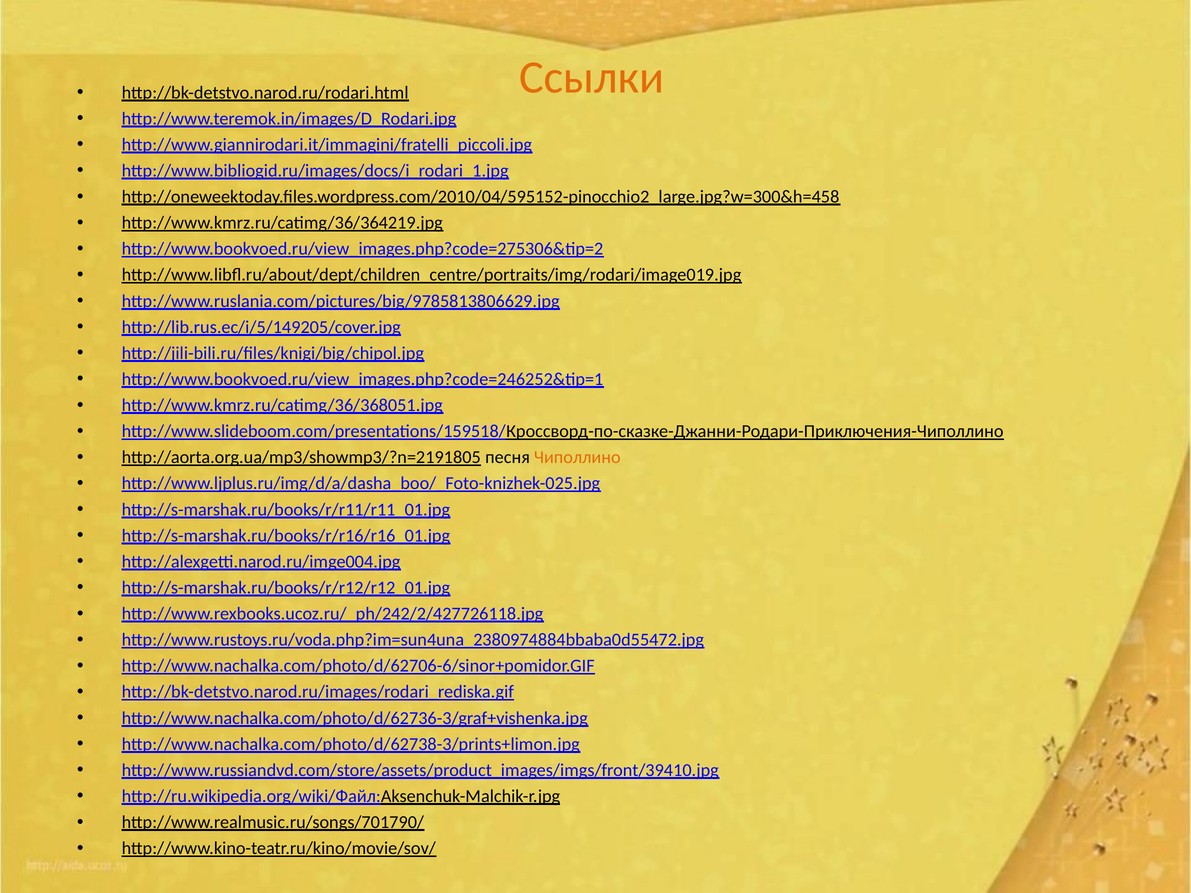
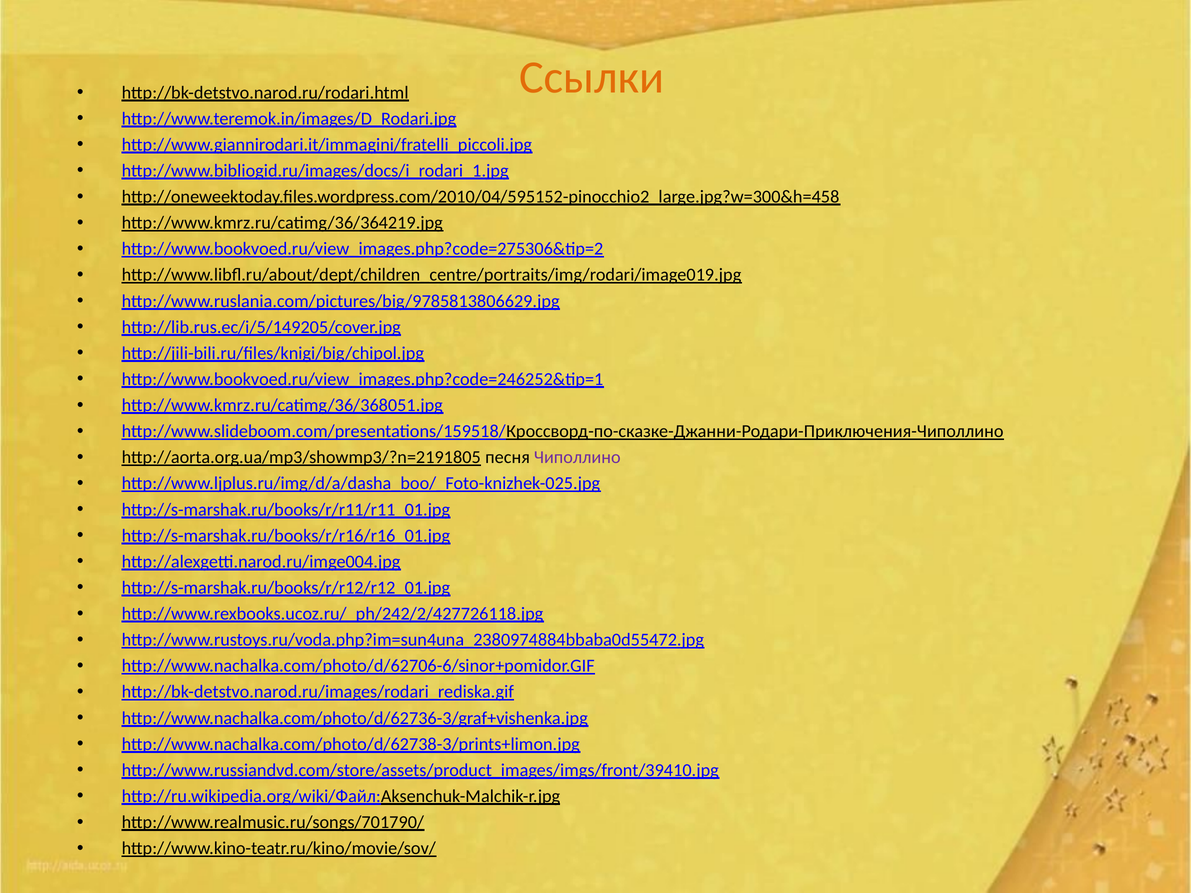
Чиполлино colour: orange -> purple (577, 458)
